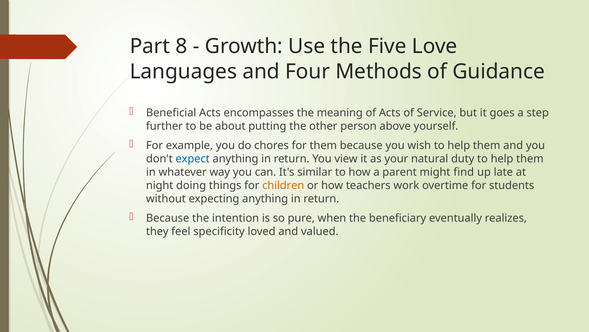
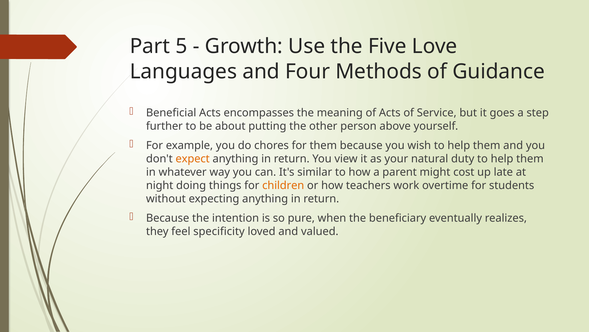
8: 8 -> 5 (181, 46)
expect colour: blue -> orange (193, 159)
find: find -> cost (464, 172)
